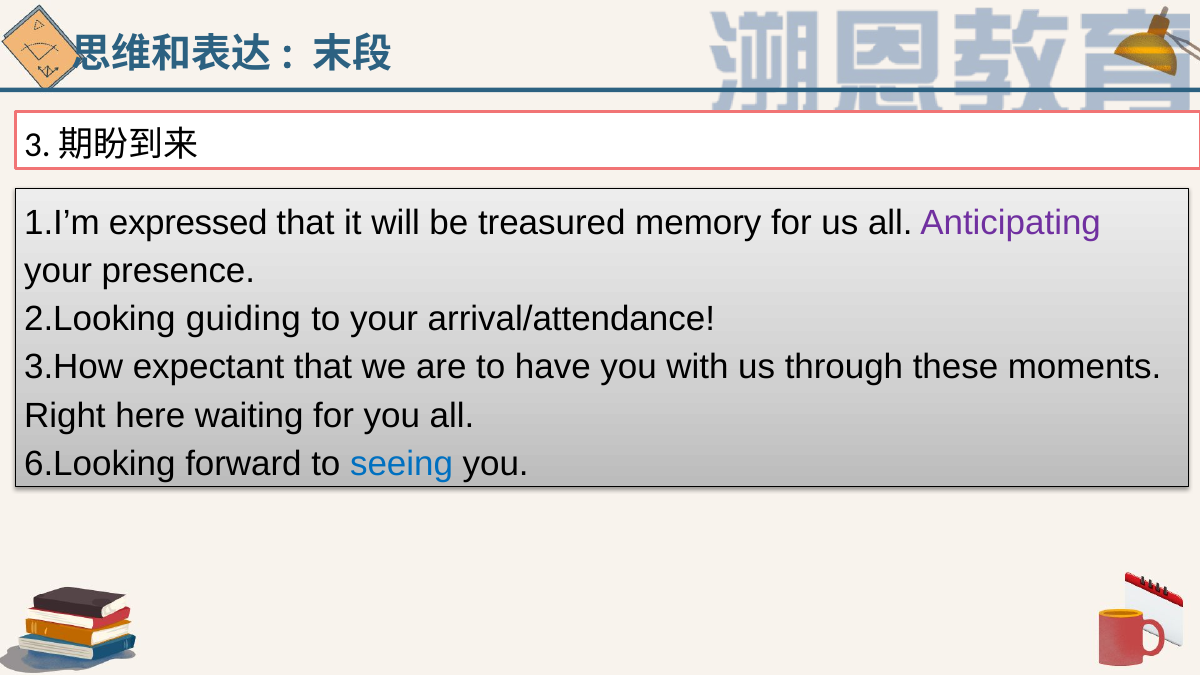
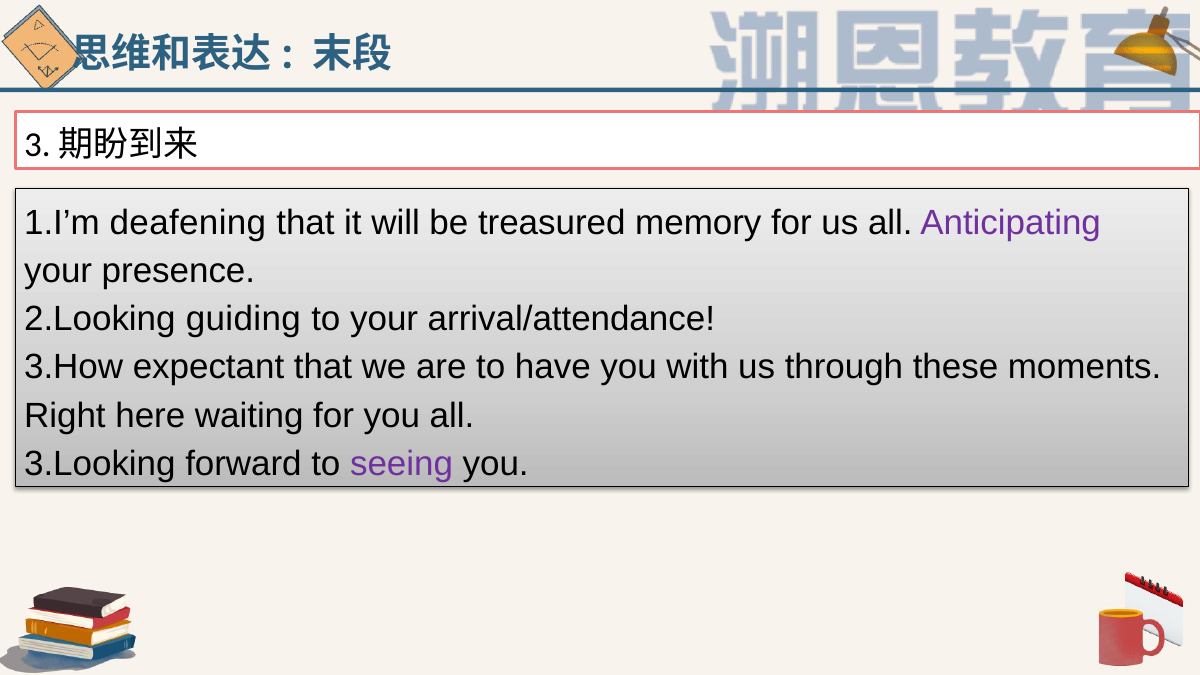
expressed: expressed -> deafening (188, 223)
6.Looking: 6.Looking -> 3.Looking (100, 464)
seeing colour: blue -> purple (402, 464)
